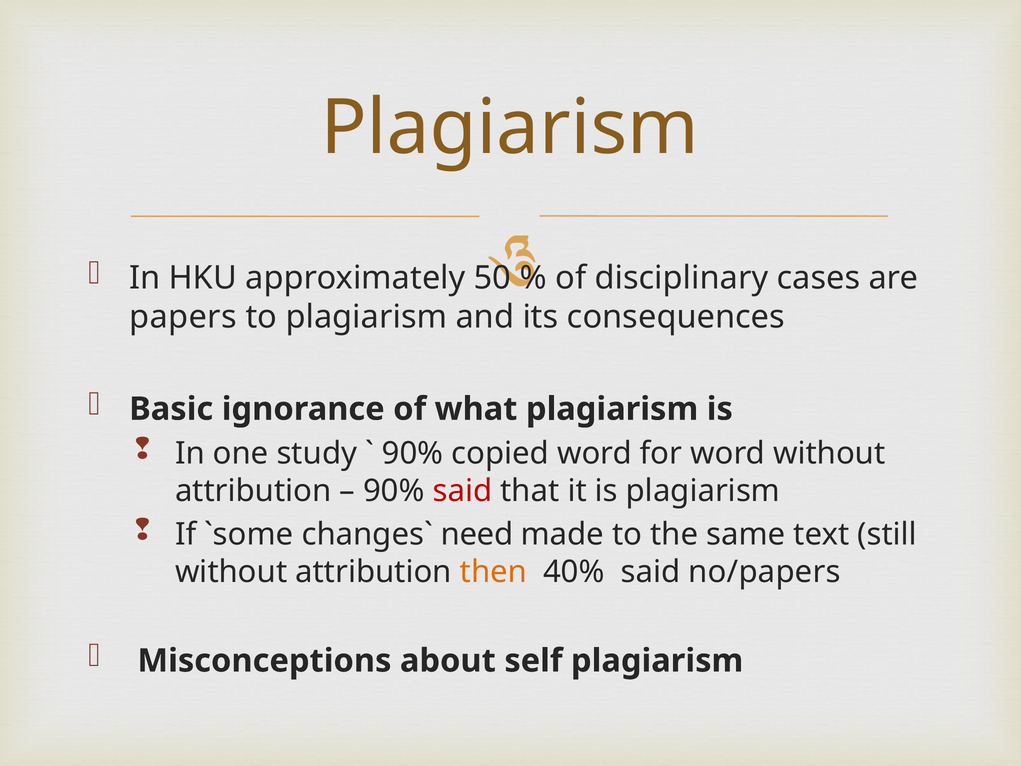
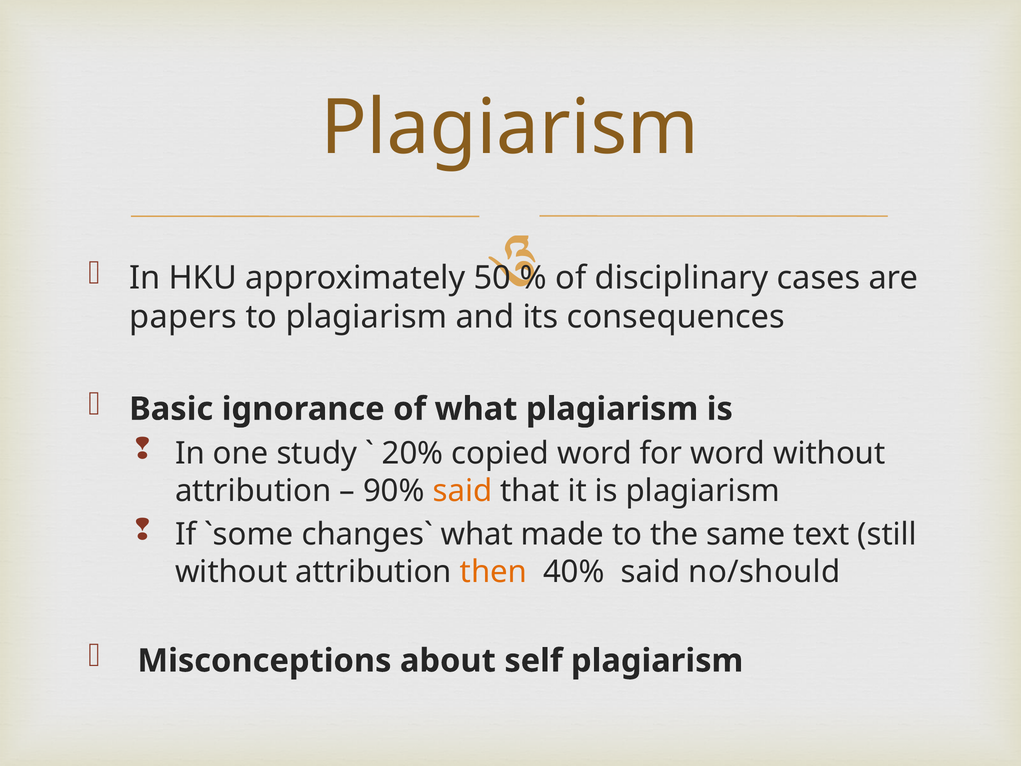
90%: 90% -> 20% (413, 453)
said colour: red -> orange (462, 491)
need: need -> what (477, 534)
no/papers: no/papers -> no/should (764, 572)
